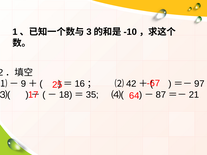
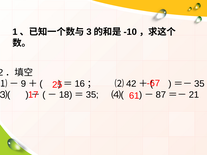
97: 97 -> 35 (199, 84)
64: 64 -> 61 (134, 96)
